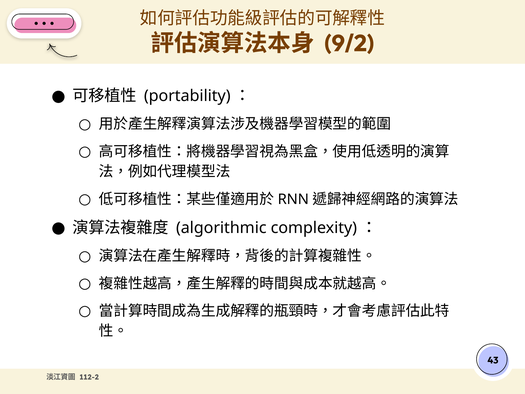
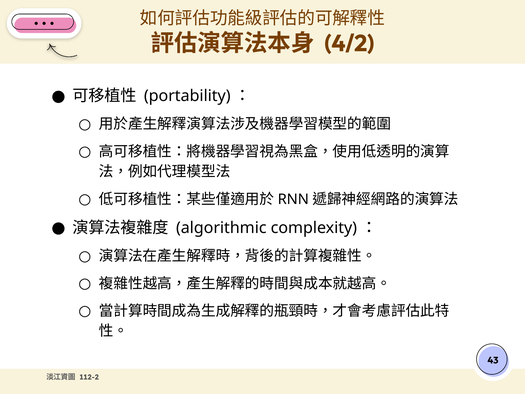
9/2: 9/2 -> 4/2 (349, 43)
